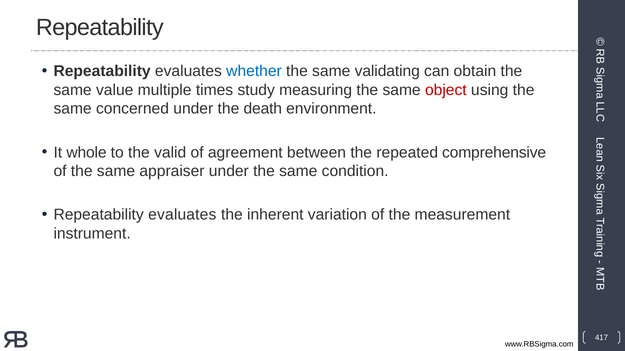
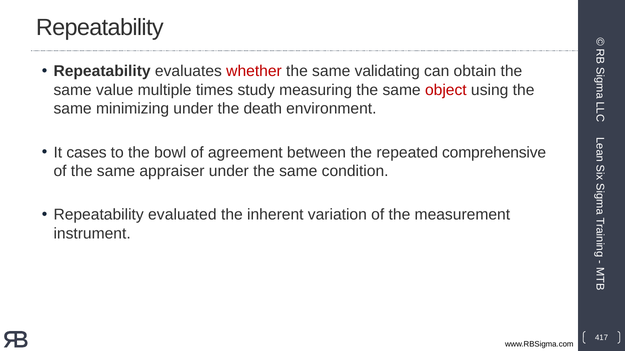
whether colour: blue -> red (254, 71)
concerned: concerned -> minimizing (133, 109)
whole: whole -> cases (87, 153)
valid: valid -> bowl (170, 153)
evaluates: evaluates -> evaluated (182, 215)
